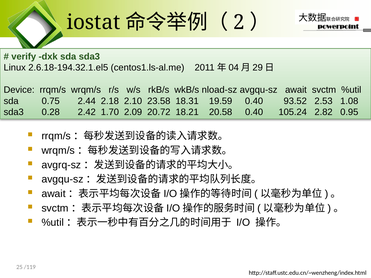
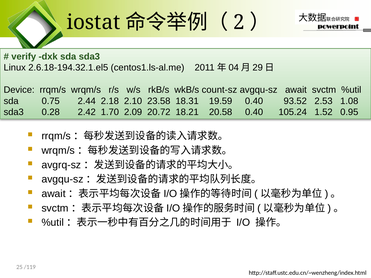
nload-sz: nload-sz -> count-sz (219, 90)
2.82: 2.82 -> 1.52 (324, 112)
